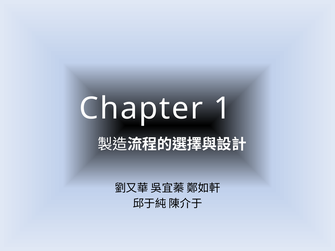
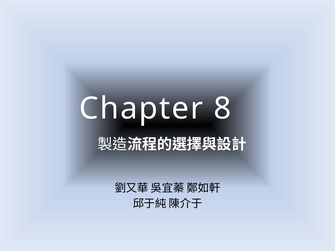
1: 1 -> 8 (222, 109)
